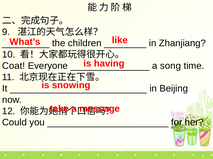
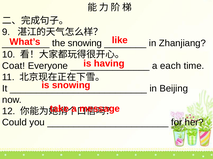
the children: children -> snowing (85, 43)
song: song -> each (171, 66)
